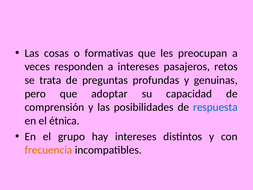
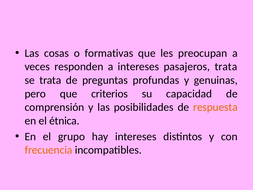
pasajeros retos: retos -> trata (226, 67)
adoptar: adoptar -> criterios (110, 94)
respuesta colour: blue -> orange (215, 107)
